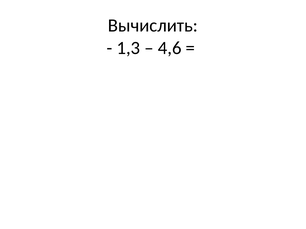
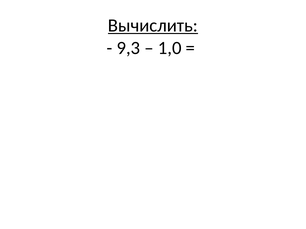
Вычислить underline: none -> present (153, 26)
1,3: 1,3 -> 9,3 (128, 48)
4,6: 4,6 -> 1,0 (170, 48)
